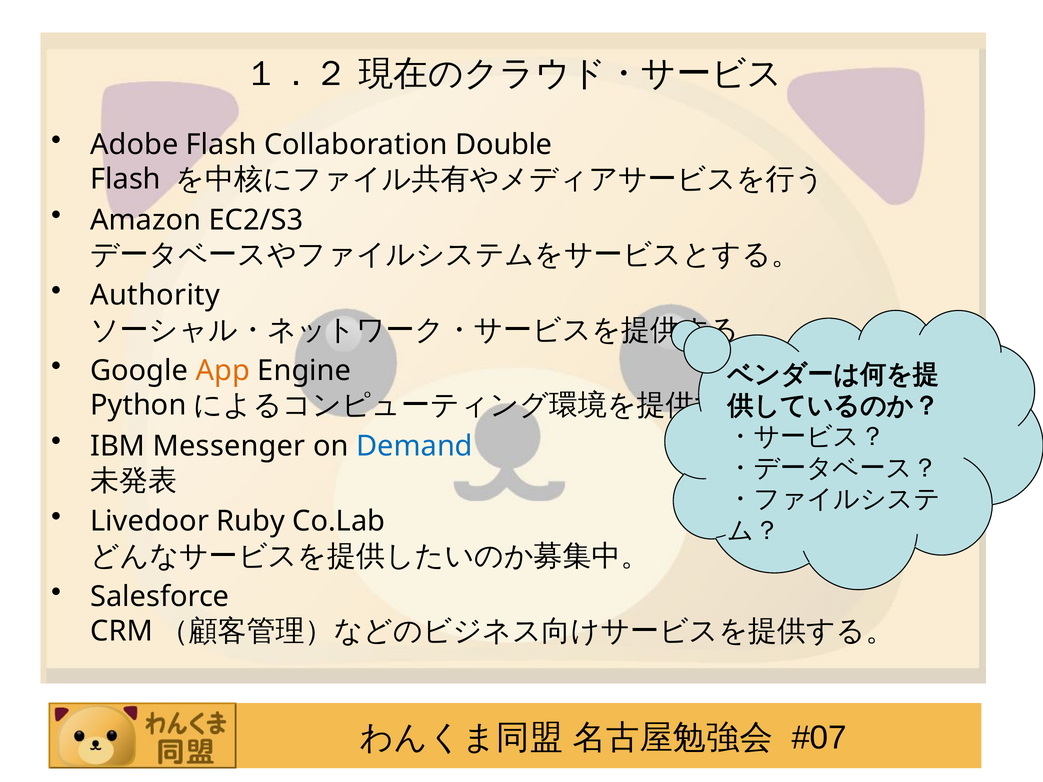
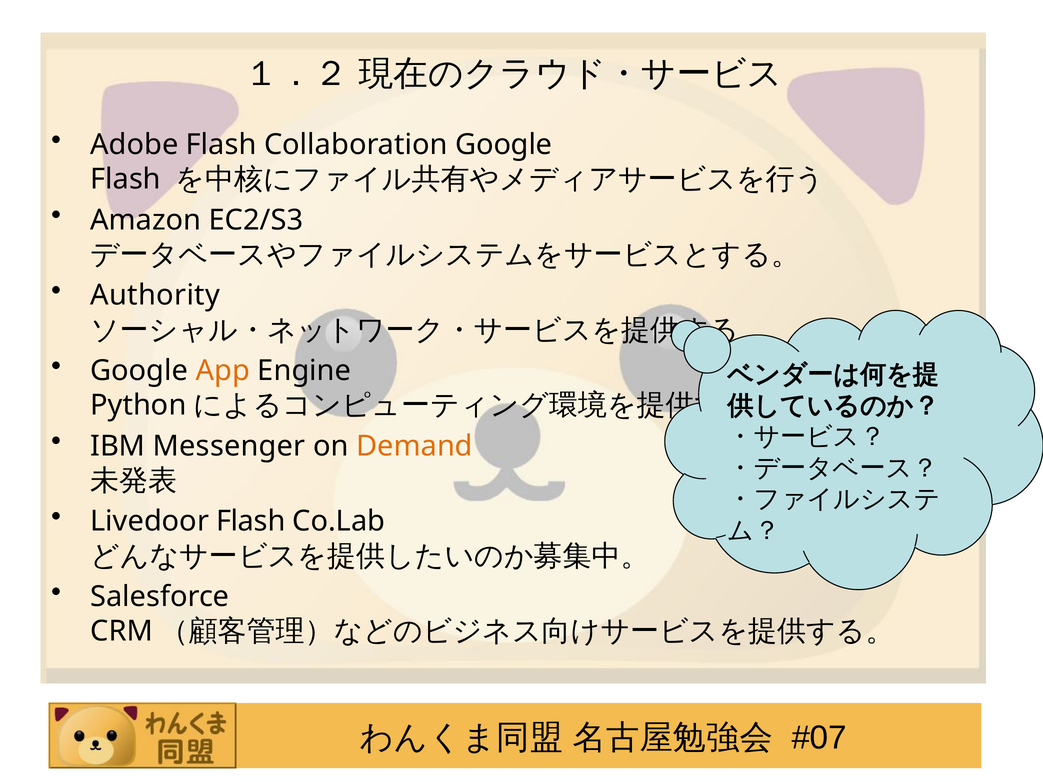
Collaboration Double: Double -> Google (504, 145)
Demand colour: blue -> orange (414, 446)
Livedoor Ruby: Ruby -> Flash (251, 521)
